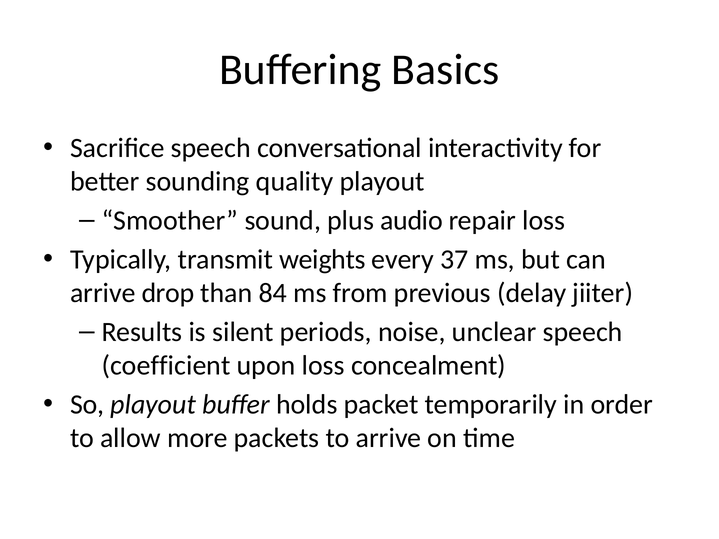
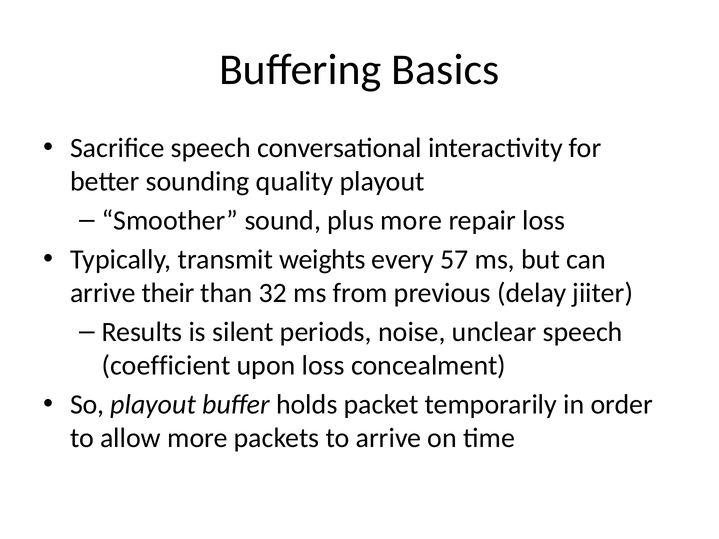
plus audio: audio -> more (411, 221)
37: 37 -> 57 (454, 260)
drop: drop -> their (168, 293)
84: 84 -> 32 (273, 293)
